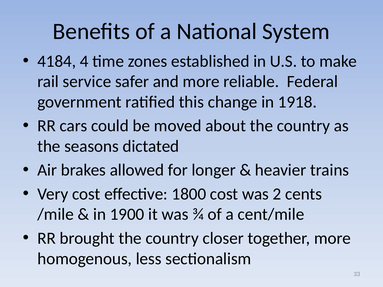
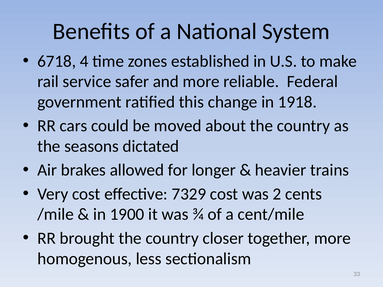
4184: 4184 -> 6718 (57, 61)
1800: 1800 -> 7329 (189, 194)
